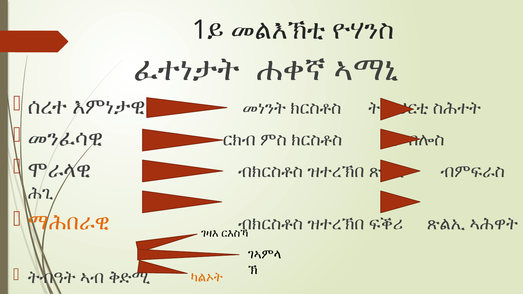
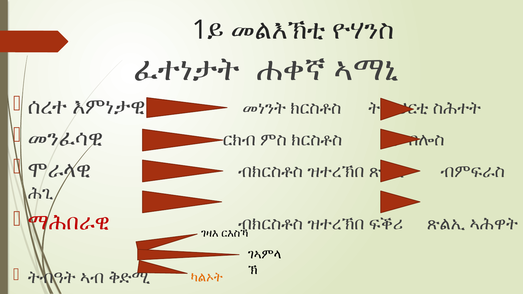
ማሕበራዊ colour: orange -> red (69, 223)
